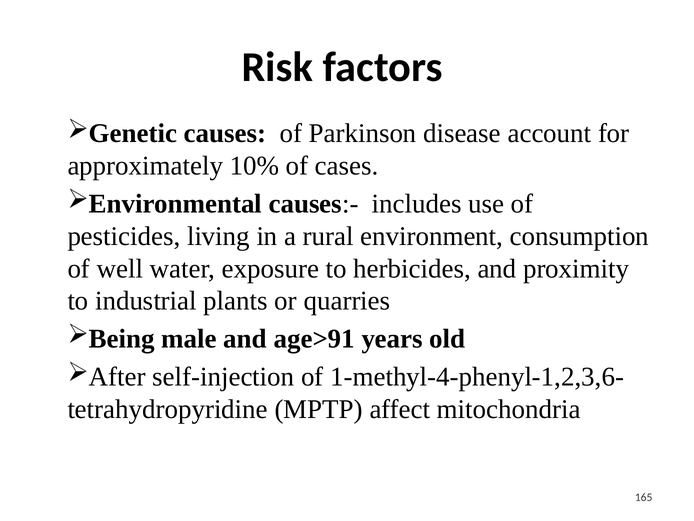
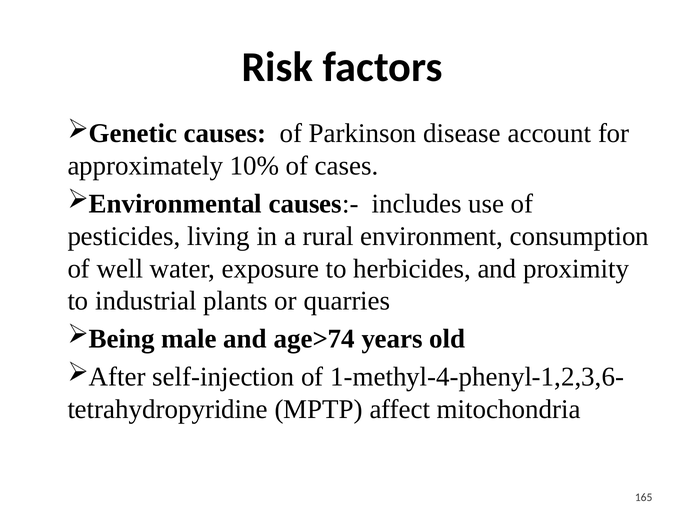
age>91: age>91 -> age>74 (314, 339)
